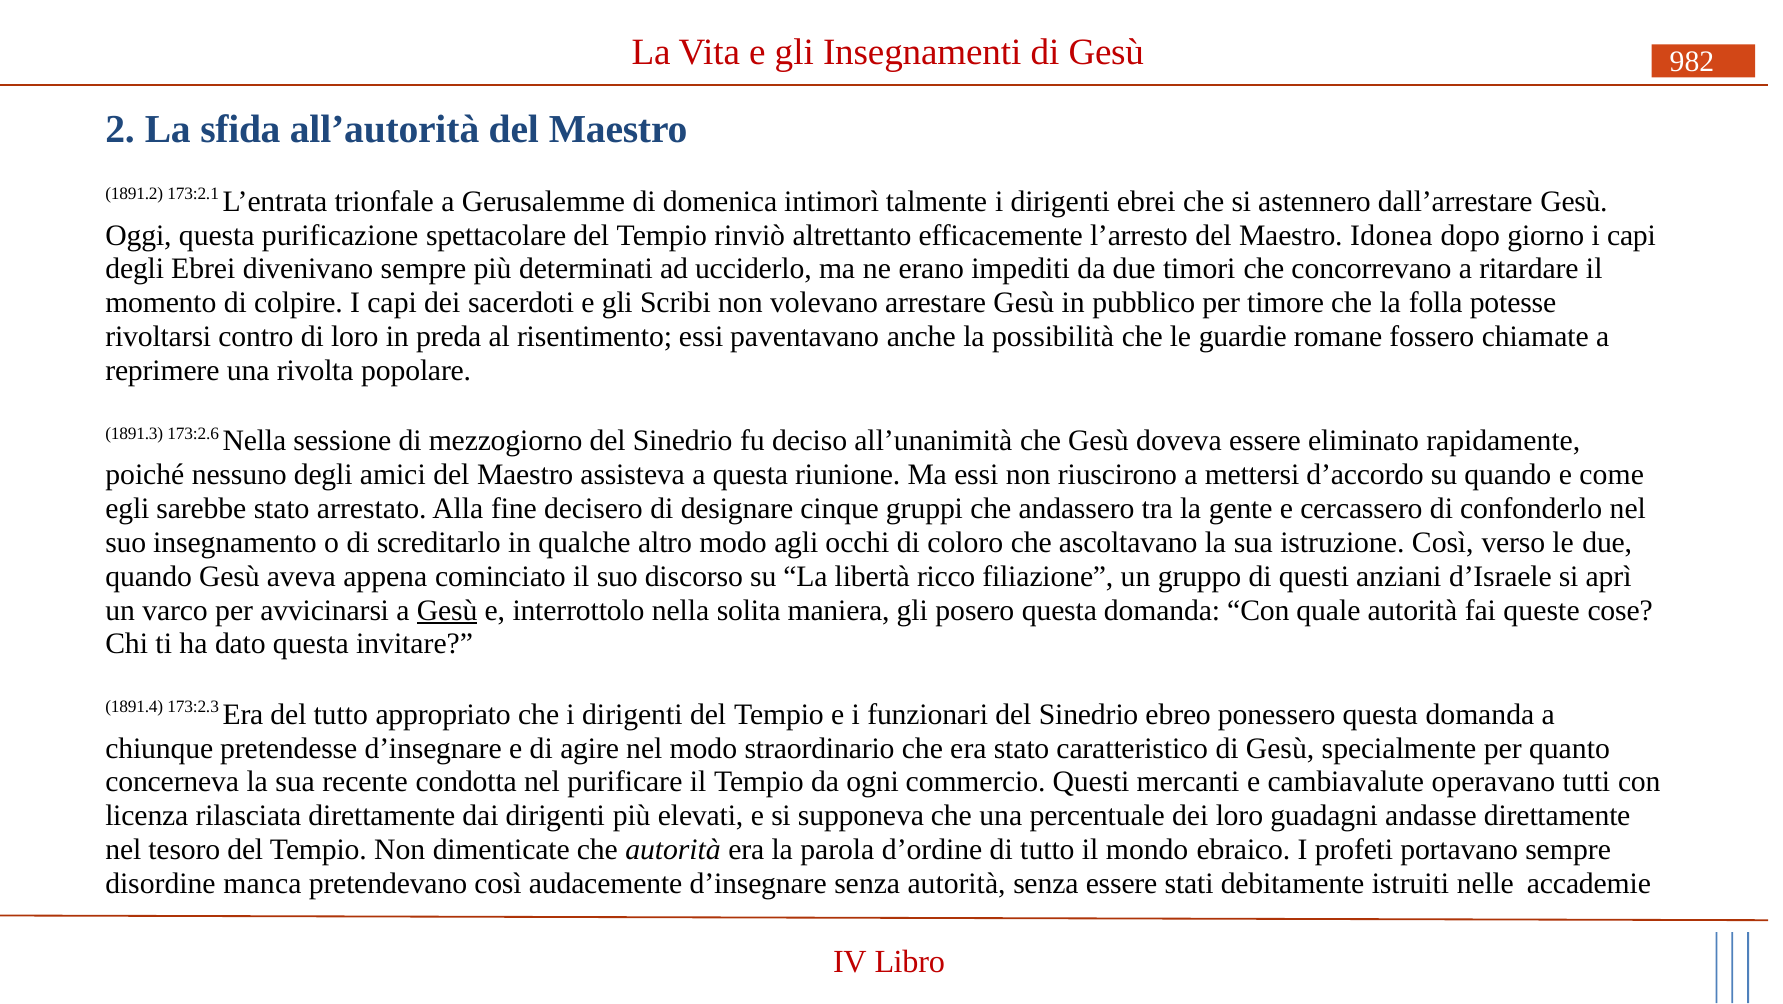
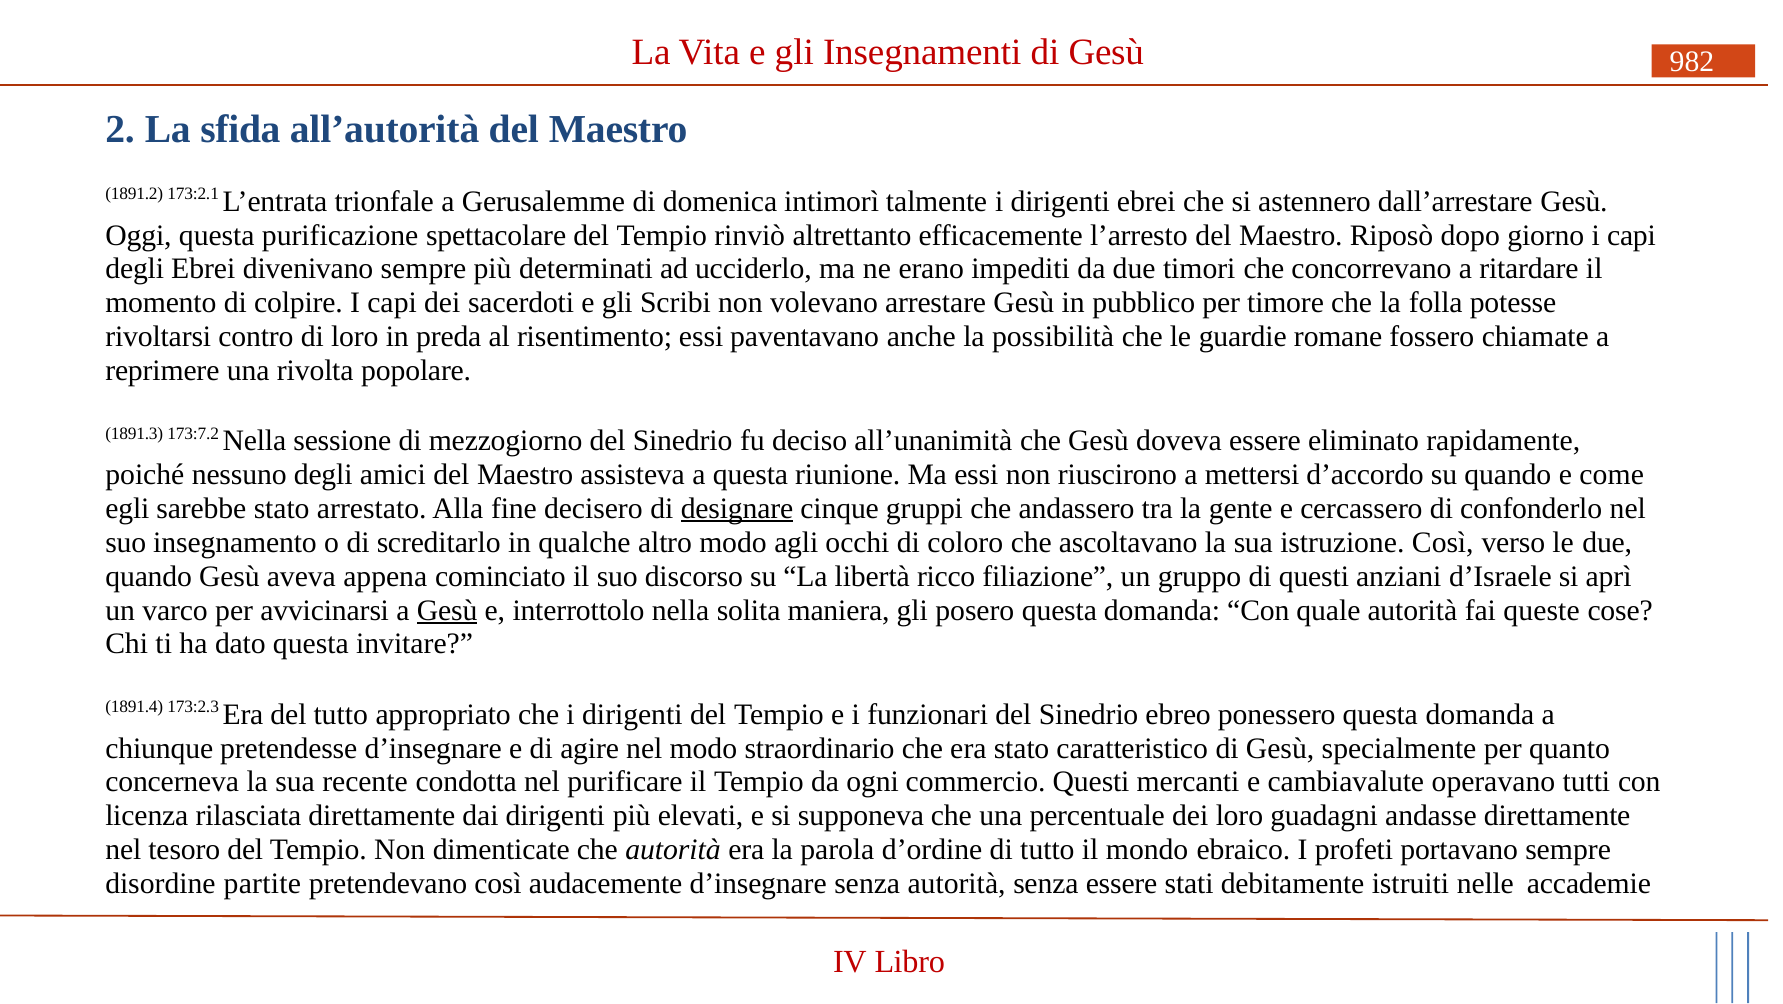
Idonea: Idonea -> Riposò (1392, 235)
173:2.6: 173:2.6 -> 173:7.2 (193, 434)
designare underline: none -> present (737, 509)
manca: manca -> partite (262, 884)
